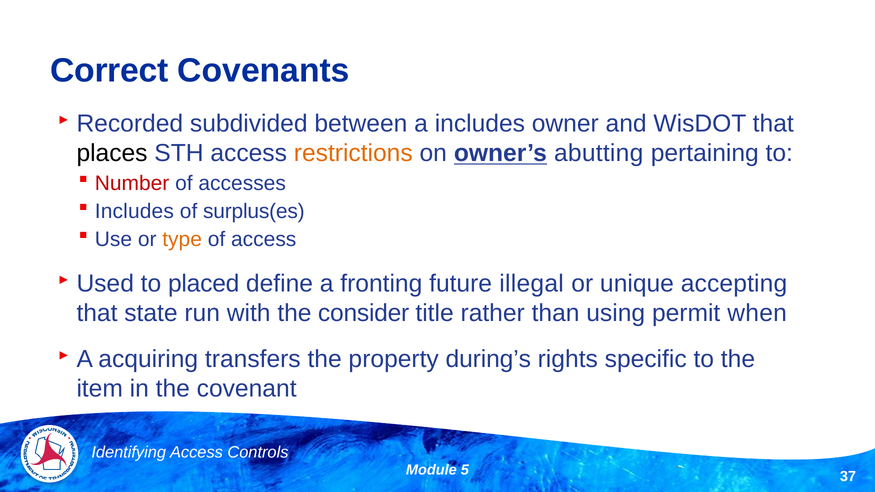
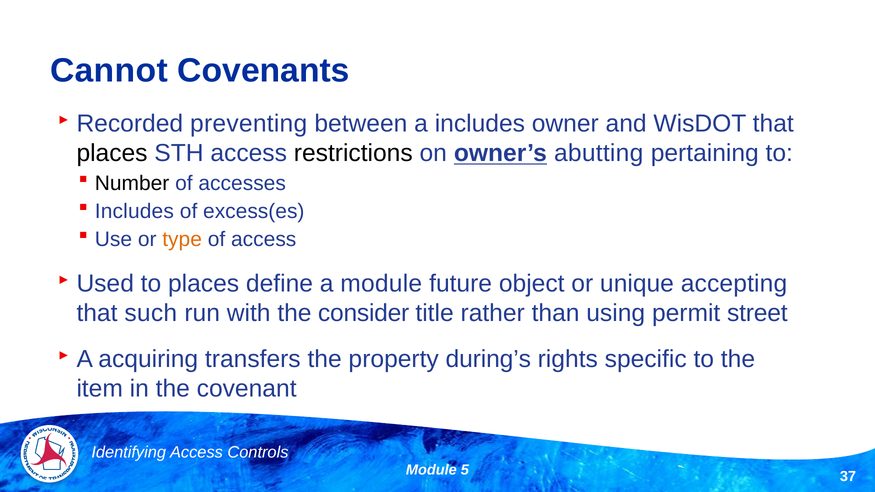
Correct: Correct -> Cannot (109, 71)
subdivided: subdivided -> preventing (249, 124)
restrictions colour: orange -> black (353, 153)
Number colour: red -> black (132, 183)
surplus(es: surplus(es -> excess(es (254, 211)
to placed: placed -> places (204, 284)
a fronting: fronting -> module (381, 284)
illegal: illegal -> object (532, 284)
state: state -> such (151, 313)
when: when -> street (757, 313)
